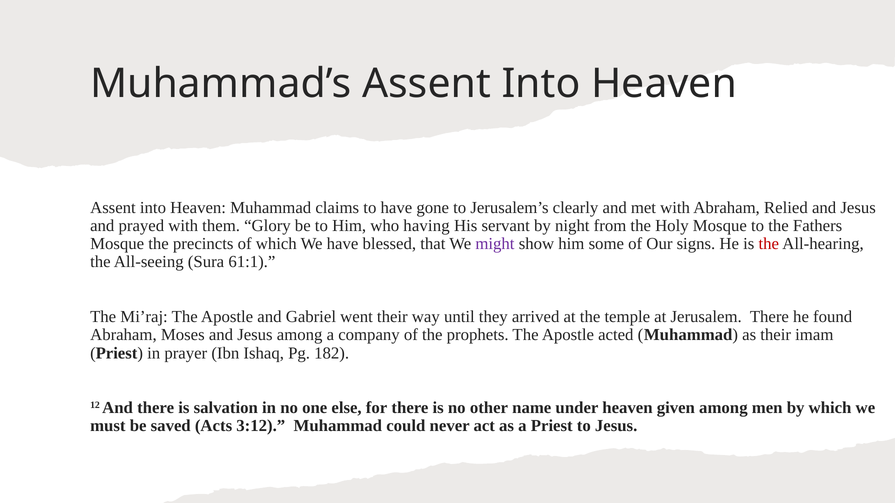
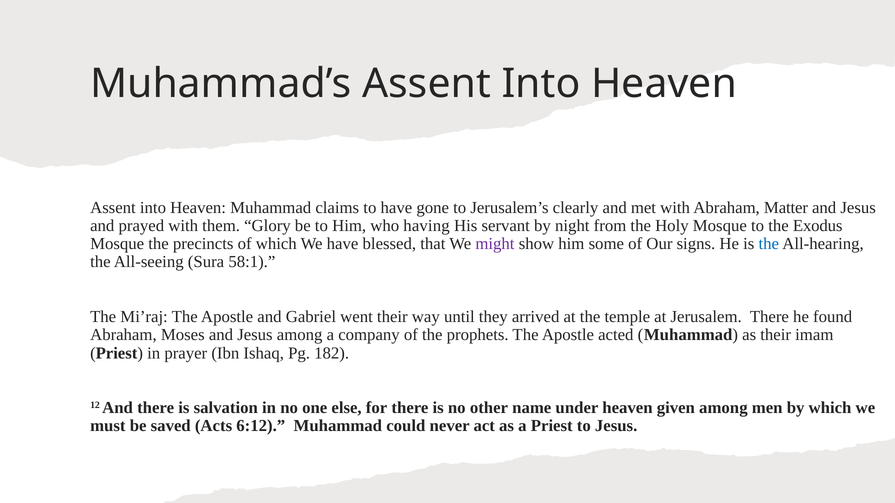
Relied: Relied -> Matter (786, 208)
Fathers: Fathers -> Exodus (818, 226)
the colour: red -> blue (769, 244)
61:1: 61:1 -> 58:1 (252, 262)
3:12: 3:12 -> 6:12 (261, 426)
